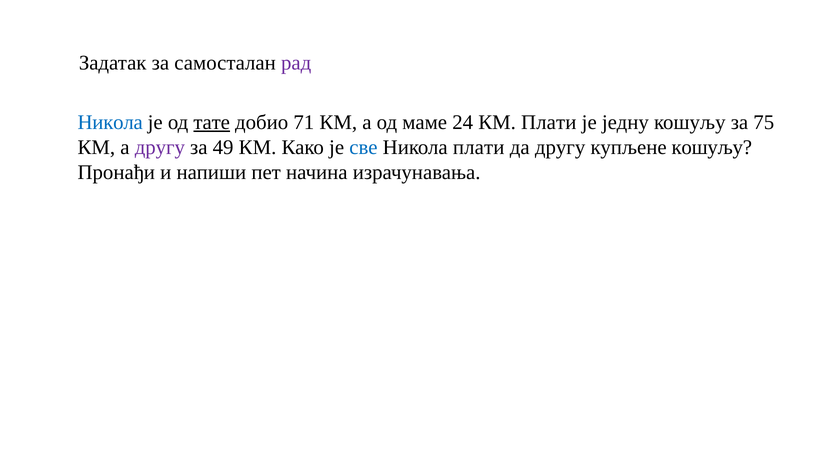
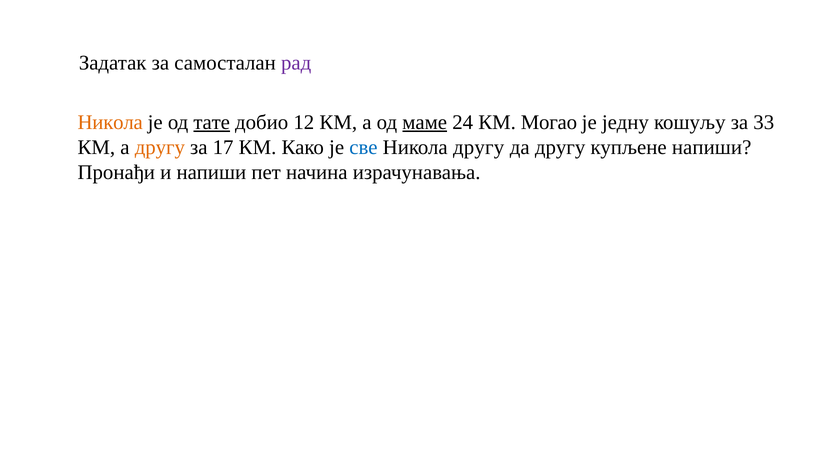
Никола colour: blue -> orange (110, 123)
71: 71 -> 12 (304, 123)
маме underline: none -> present (425, 123)
КМ Плати: Плати -> Могао (549, 123)
75: 75 -> 33 (764, 123)
другу colour: purple -> orange (160, 148)
49: 49 -> 17 (223, 148)
Никола плати: плати -> другу (479, 148)
купљене кошуљу: кошуљу -> напиши (712, 148)
